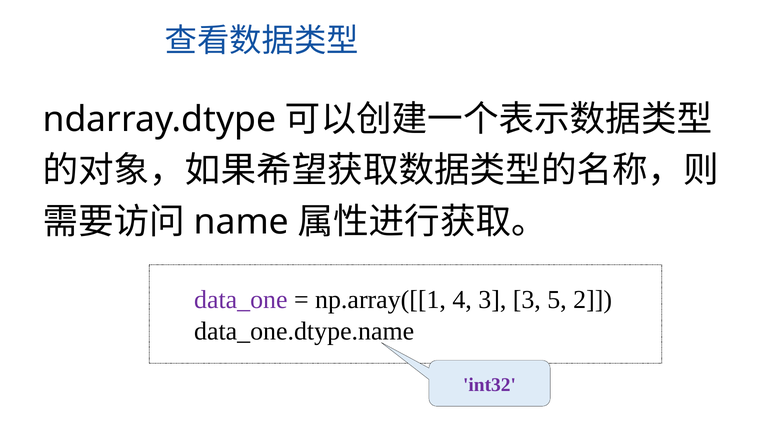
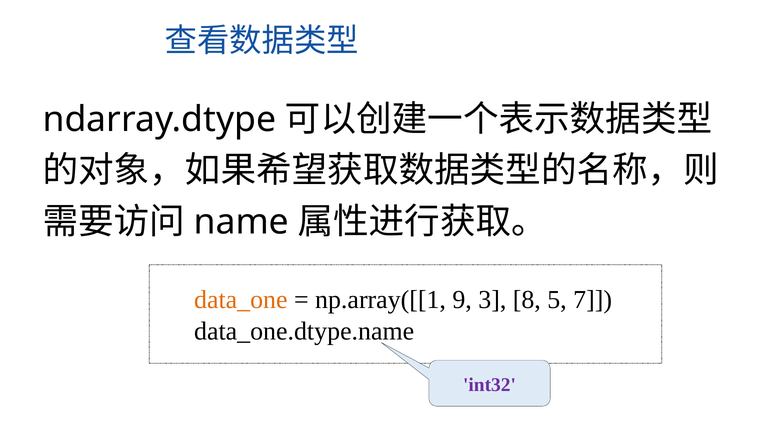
data_one colour: purple -> orange (241, 300)
4: 4 -> 9 (462, 300)
3 3: 3 -> 8 (527, 300)
2: 2 -> 7 (593, 300)
